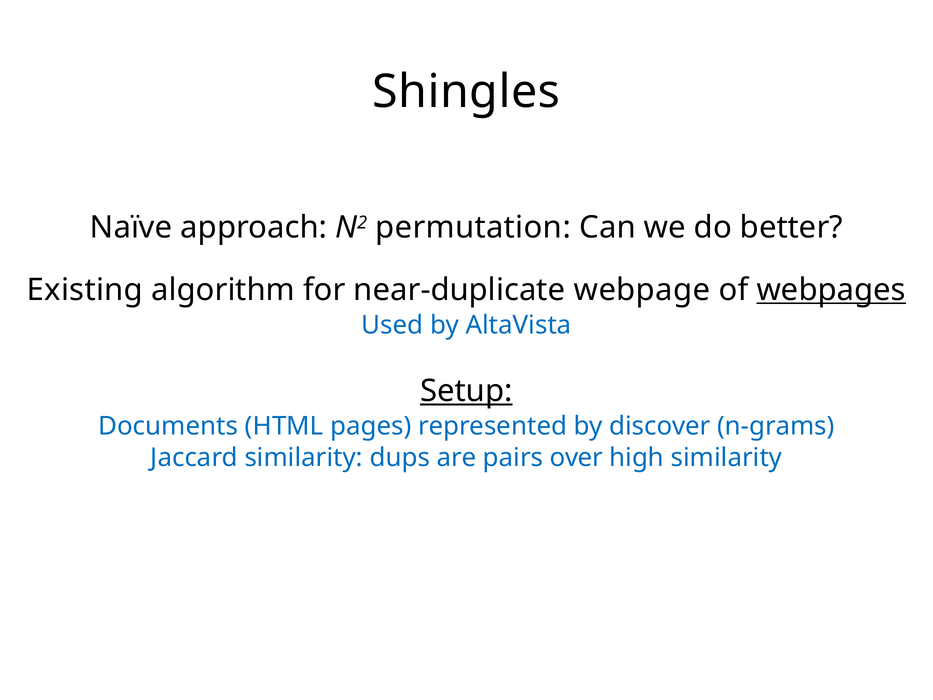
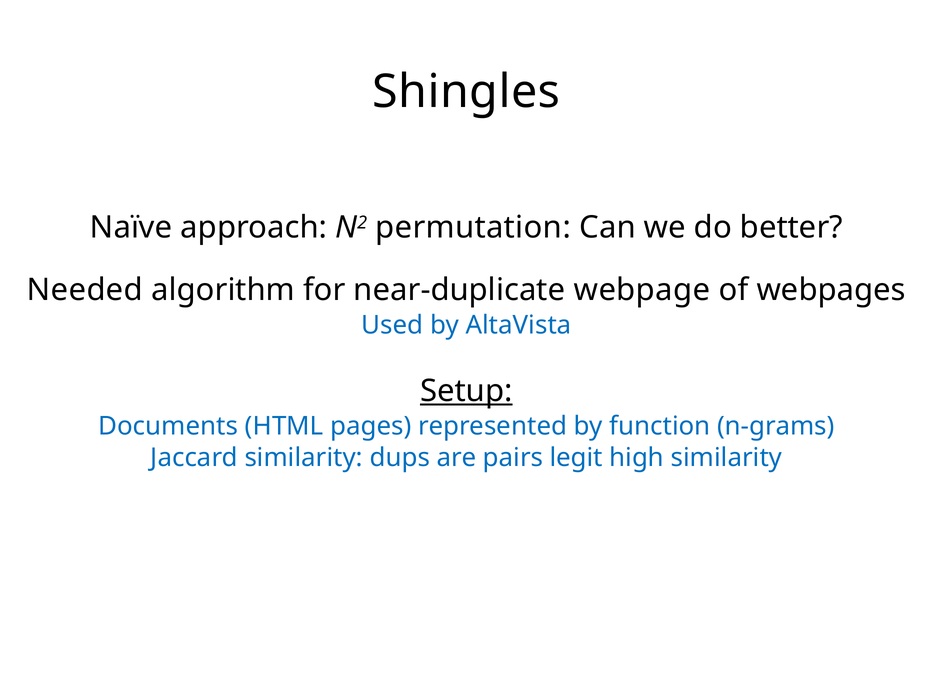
Existing: Existing -> Needed (85, 290)
webpages underline: present -> none (831, 290)
discover: discover -> function (660, 426)
over: over -> legit (576, 457)
